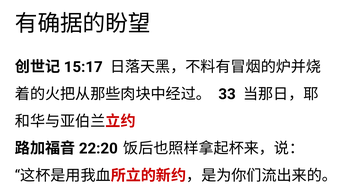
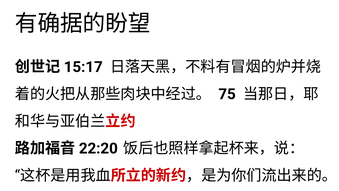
33: 33 -> 75 (227, 94)
